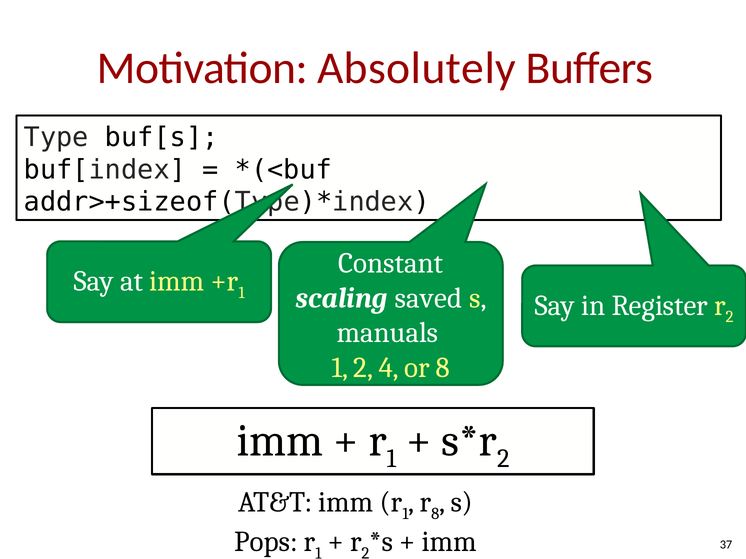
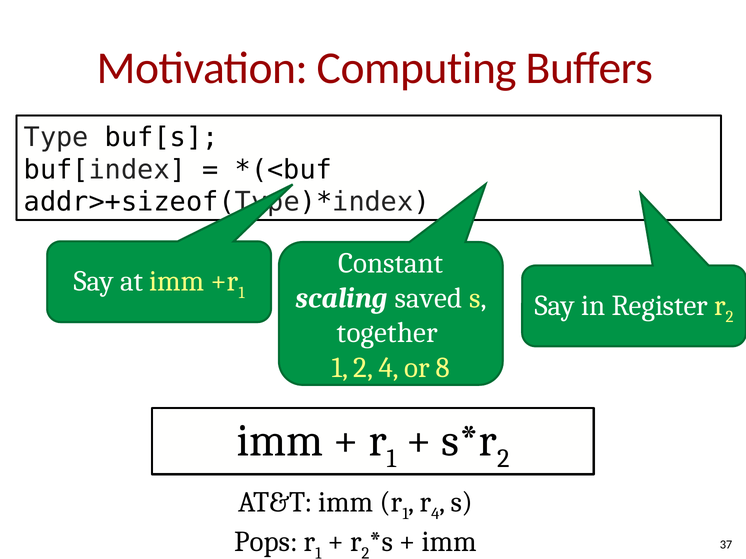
Absolutely: Absolutely -> Computing (417, 68)
manuals: manuals -> together (387, 333)
8: 8 -> 4 (435, 514)
